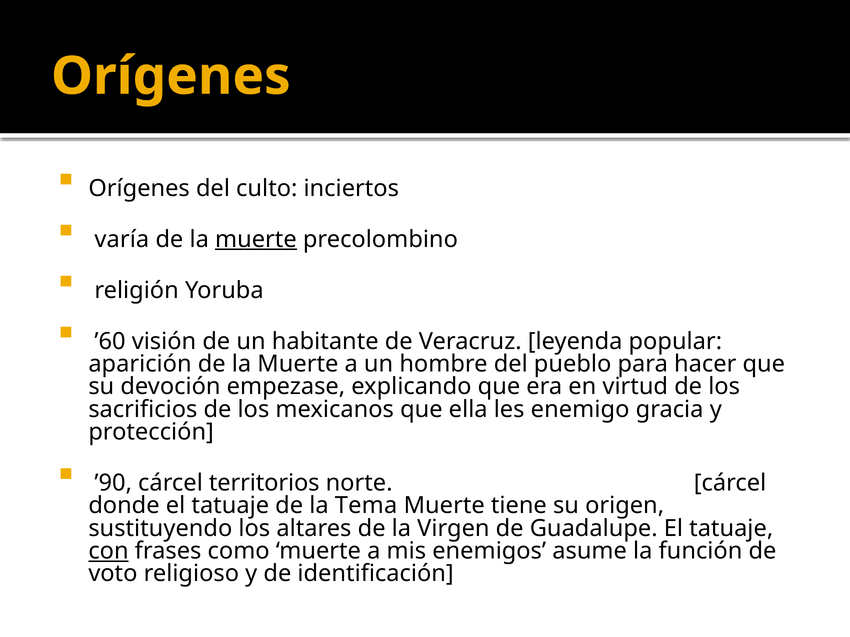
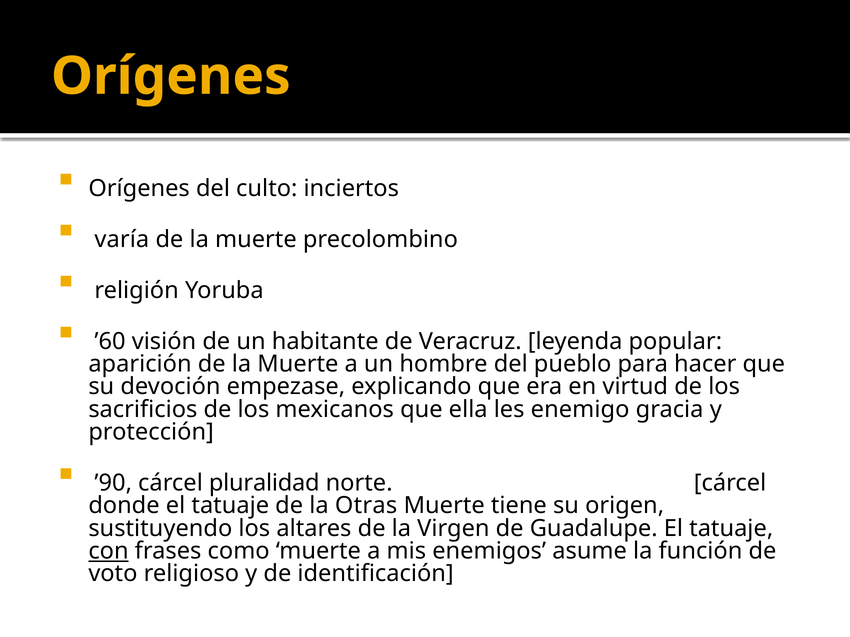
muerte underline: present -> none (256, 239)
territorios: territorios -> pluralidad (264, 483)
Tema: Tema -> Otras (366, 506)
